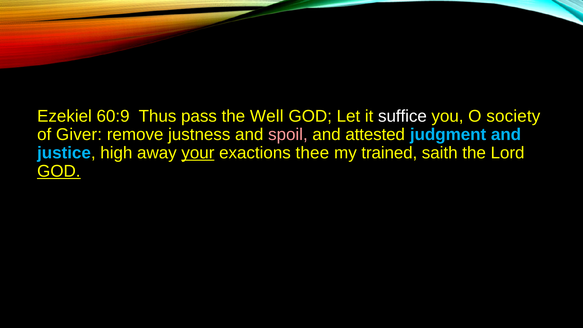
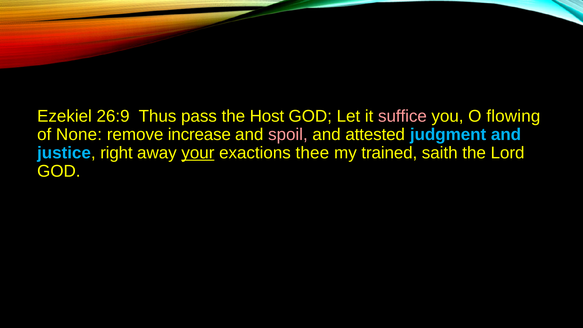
60:9: 60:9 -> 26:9 (113, 116)
Well: Well -> Host (267, 116)
suffice colour: white -> pink (402, 116)
society: society -> flowing (513, 116)
Giver: Giver -> None (79, 135)
justness: justness -> increase (199, 135)
high: high -> right (116, 153)
GOD underline: present -> none (59, 171)
